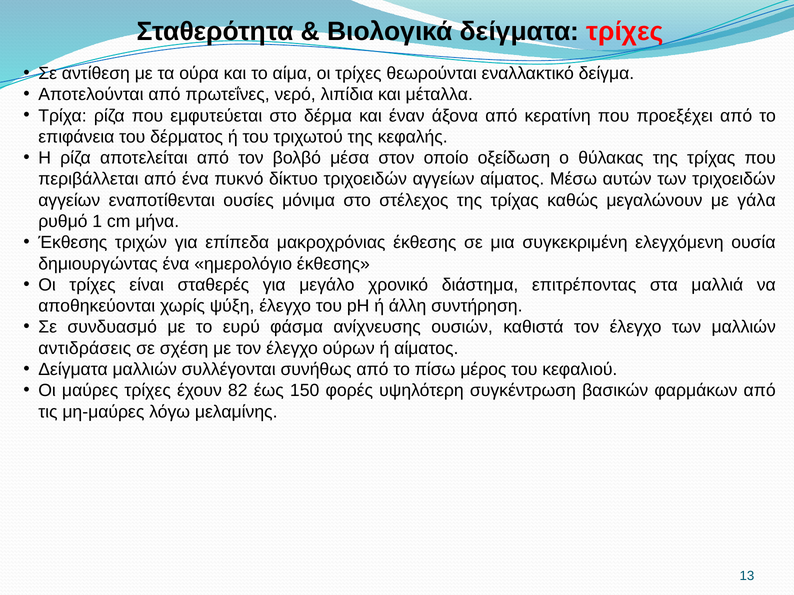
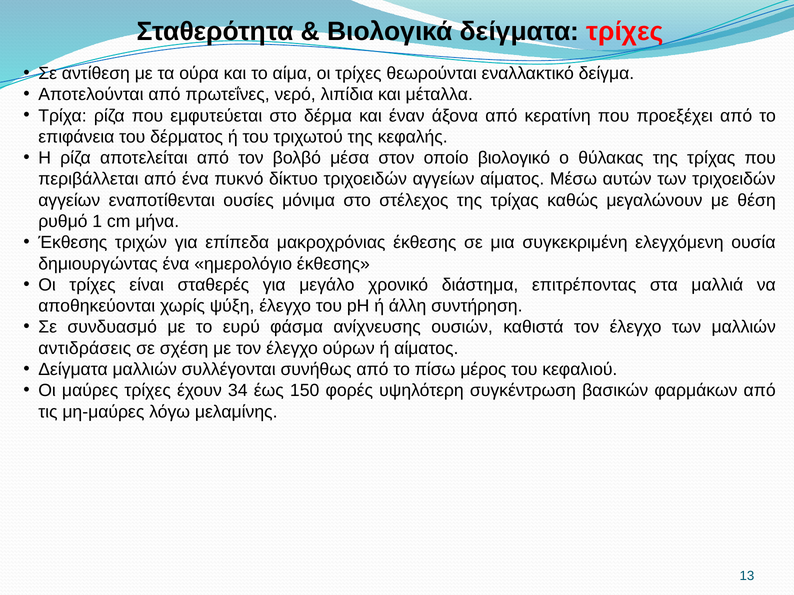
οξείδωση: οξείδωση -> βιολογικό (514, 158)
γάλα: γάλα -> θέση (757, 200)
82: 82 -> 34 (238, 391)
